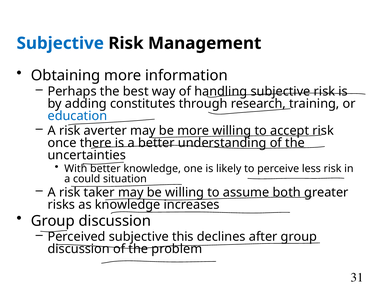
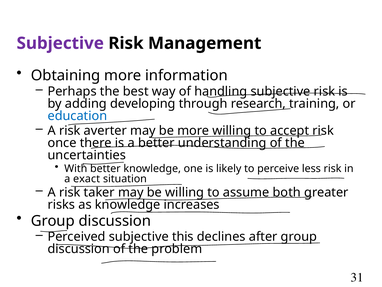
Subjective colour: blue -> purple (60, 43)
constitutes: constitutes -> developing (143, 103)
could: could -> exact (87, 178)
